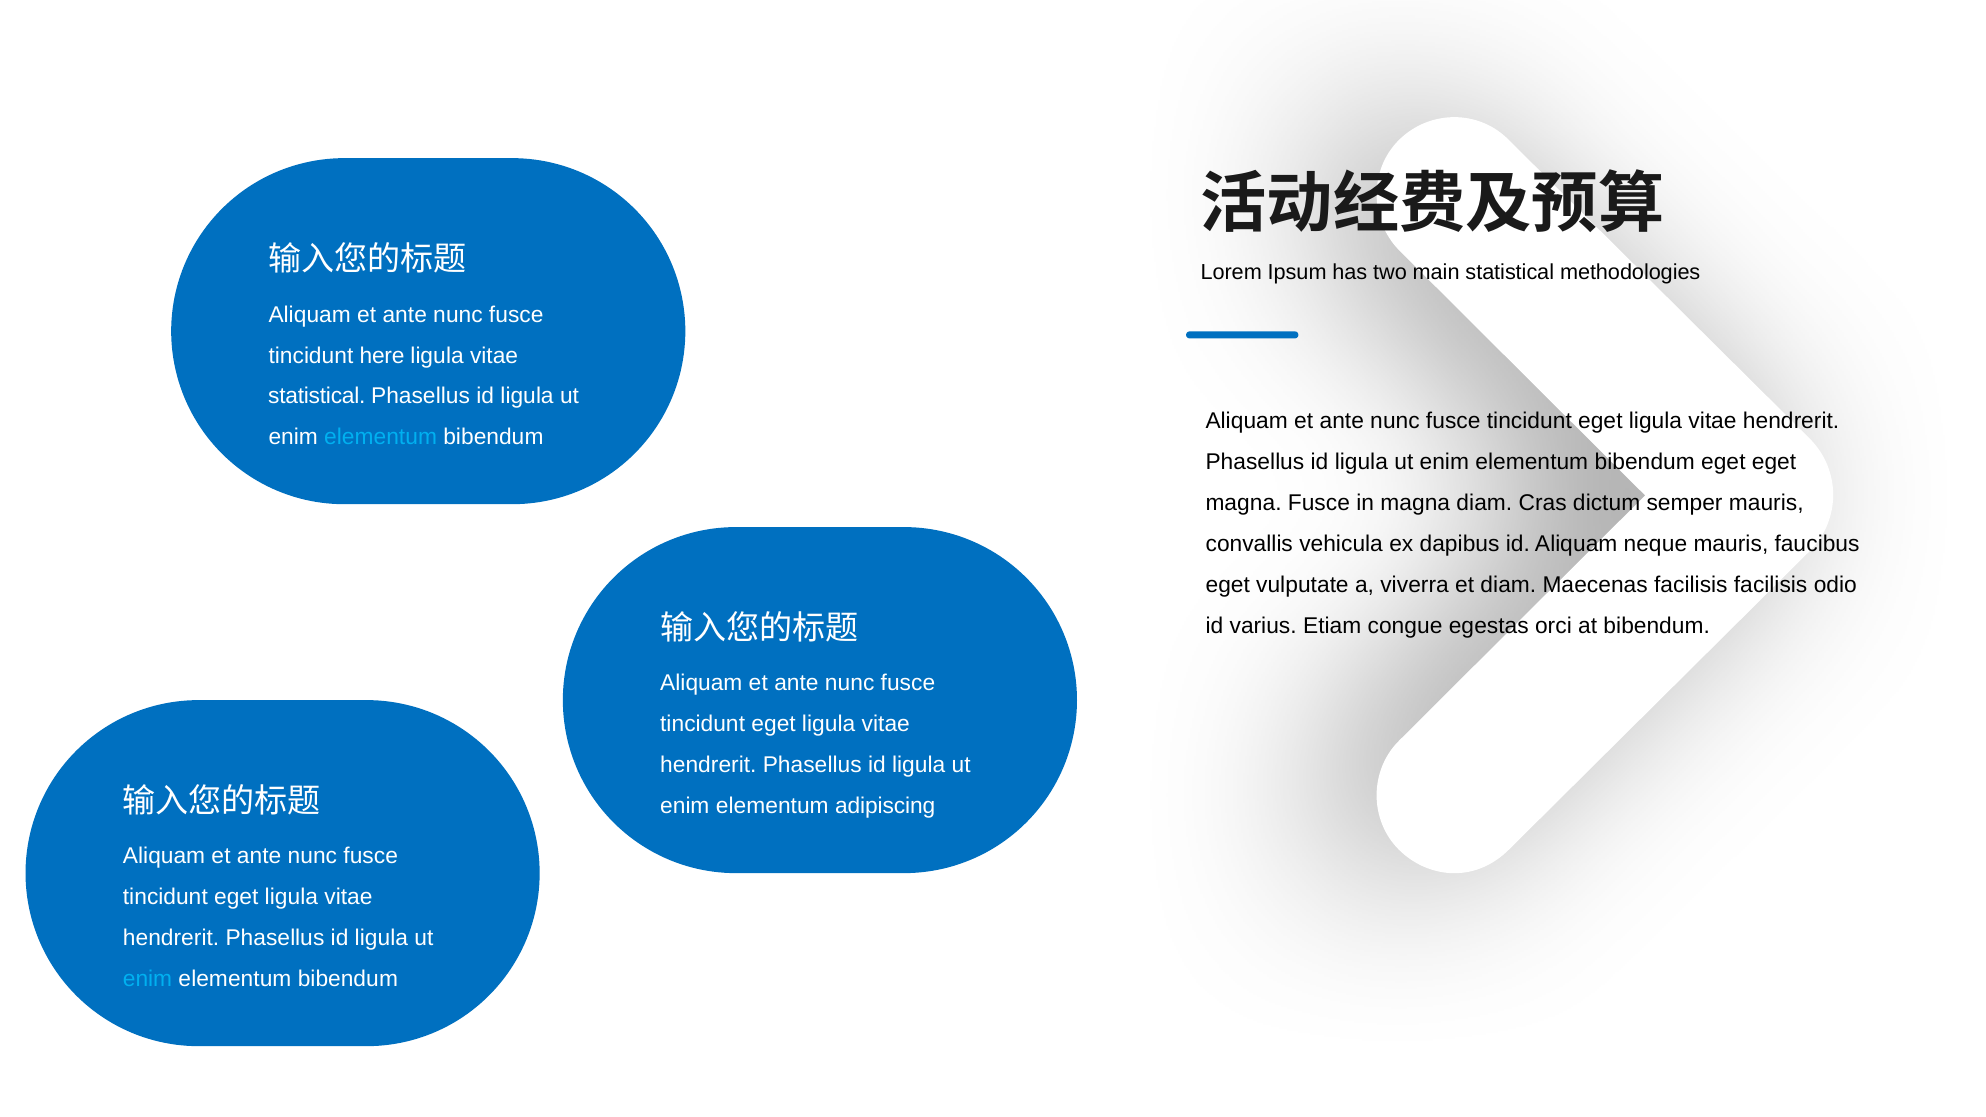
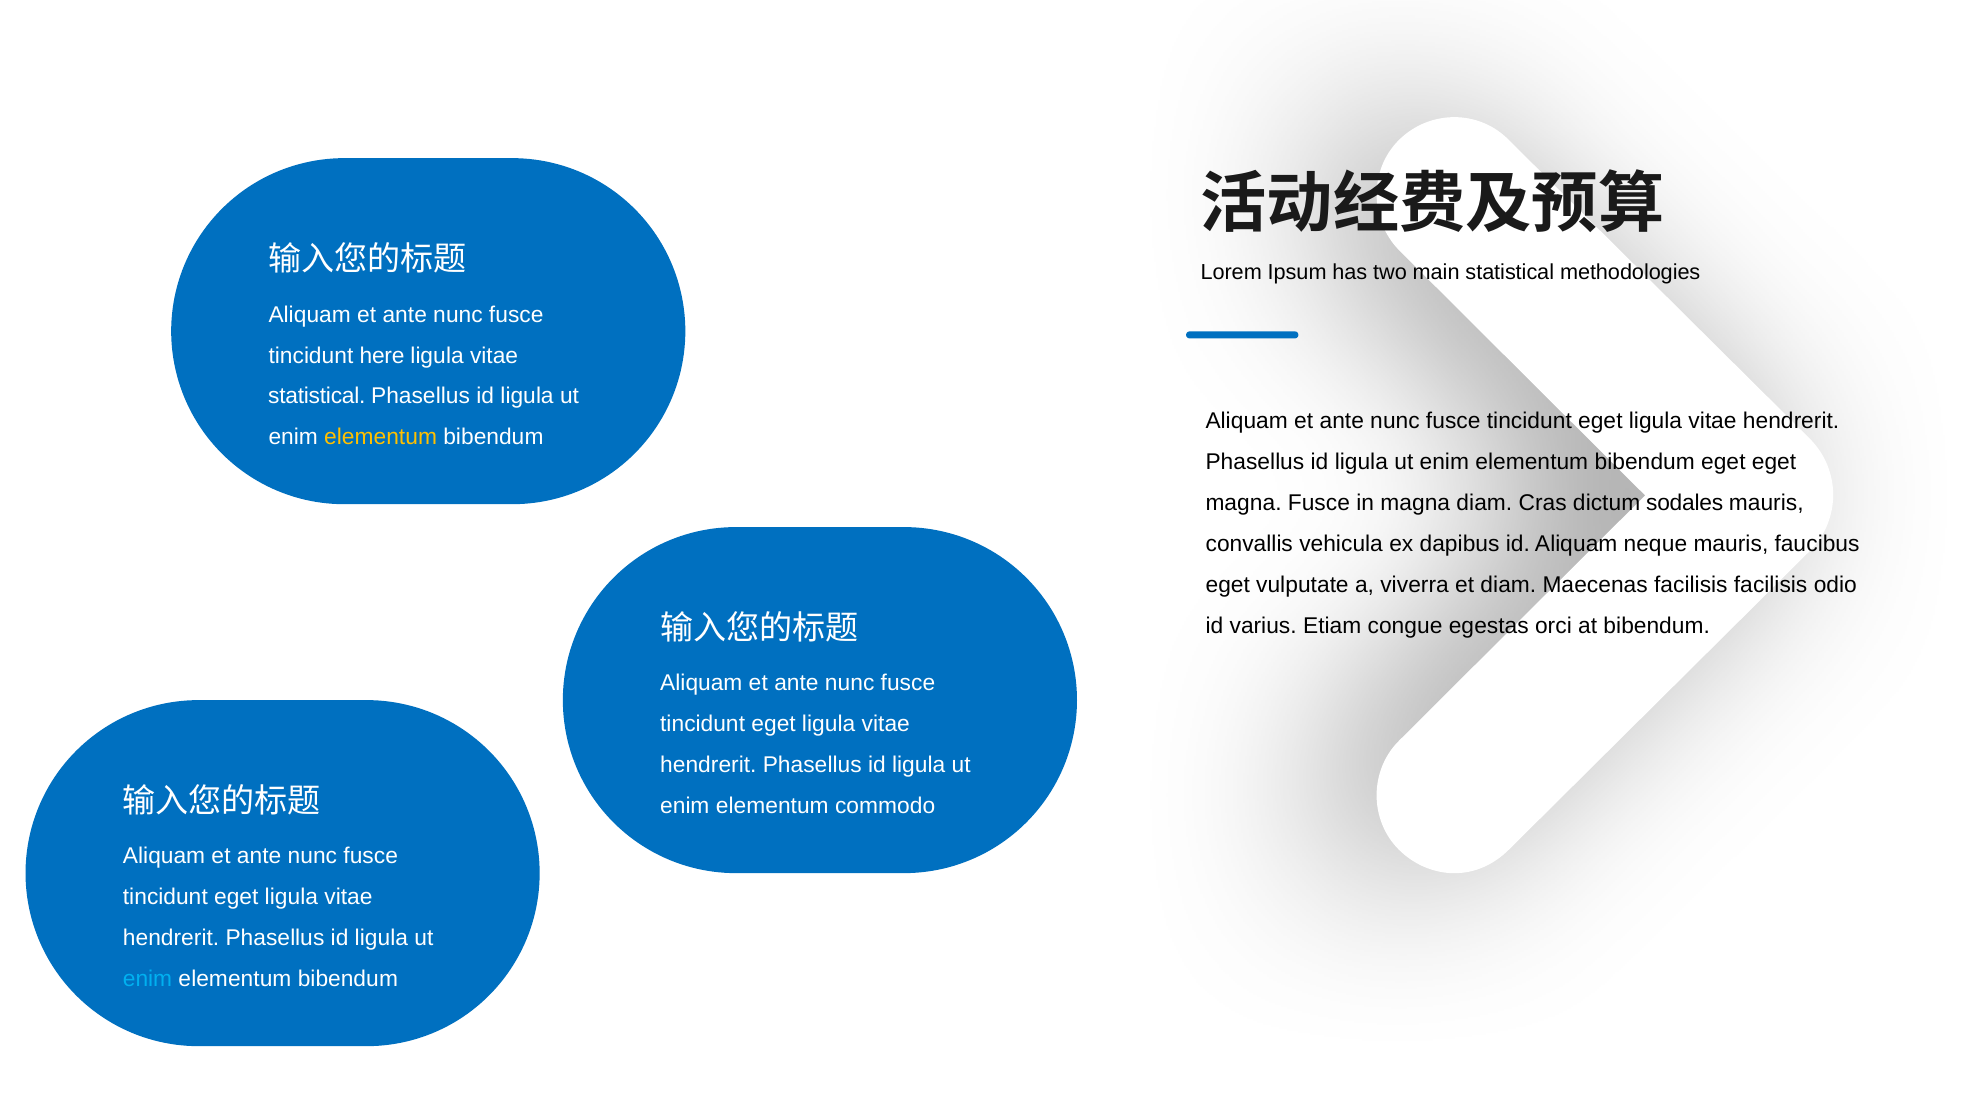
elementum colour: light blue -> yellow (381, 438)
semper: semper -> sodales (1685, 503)
adipiscing: adipiscing -> commodo (885, 806)
